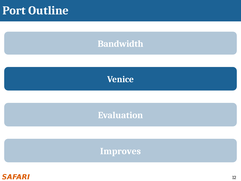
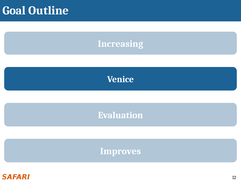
Port: Port -> Goal (14, 11)
Bandwidth: Bandwidth -> Increasing (120, 44)
